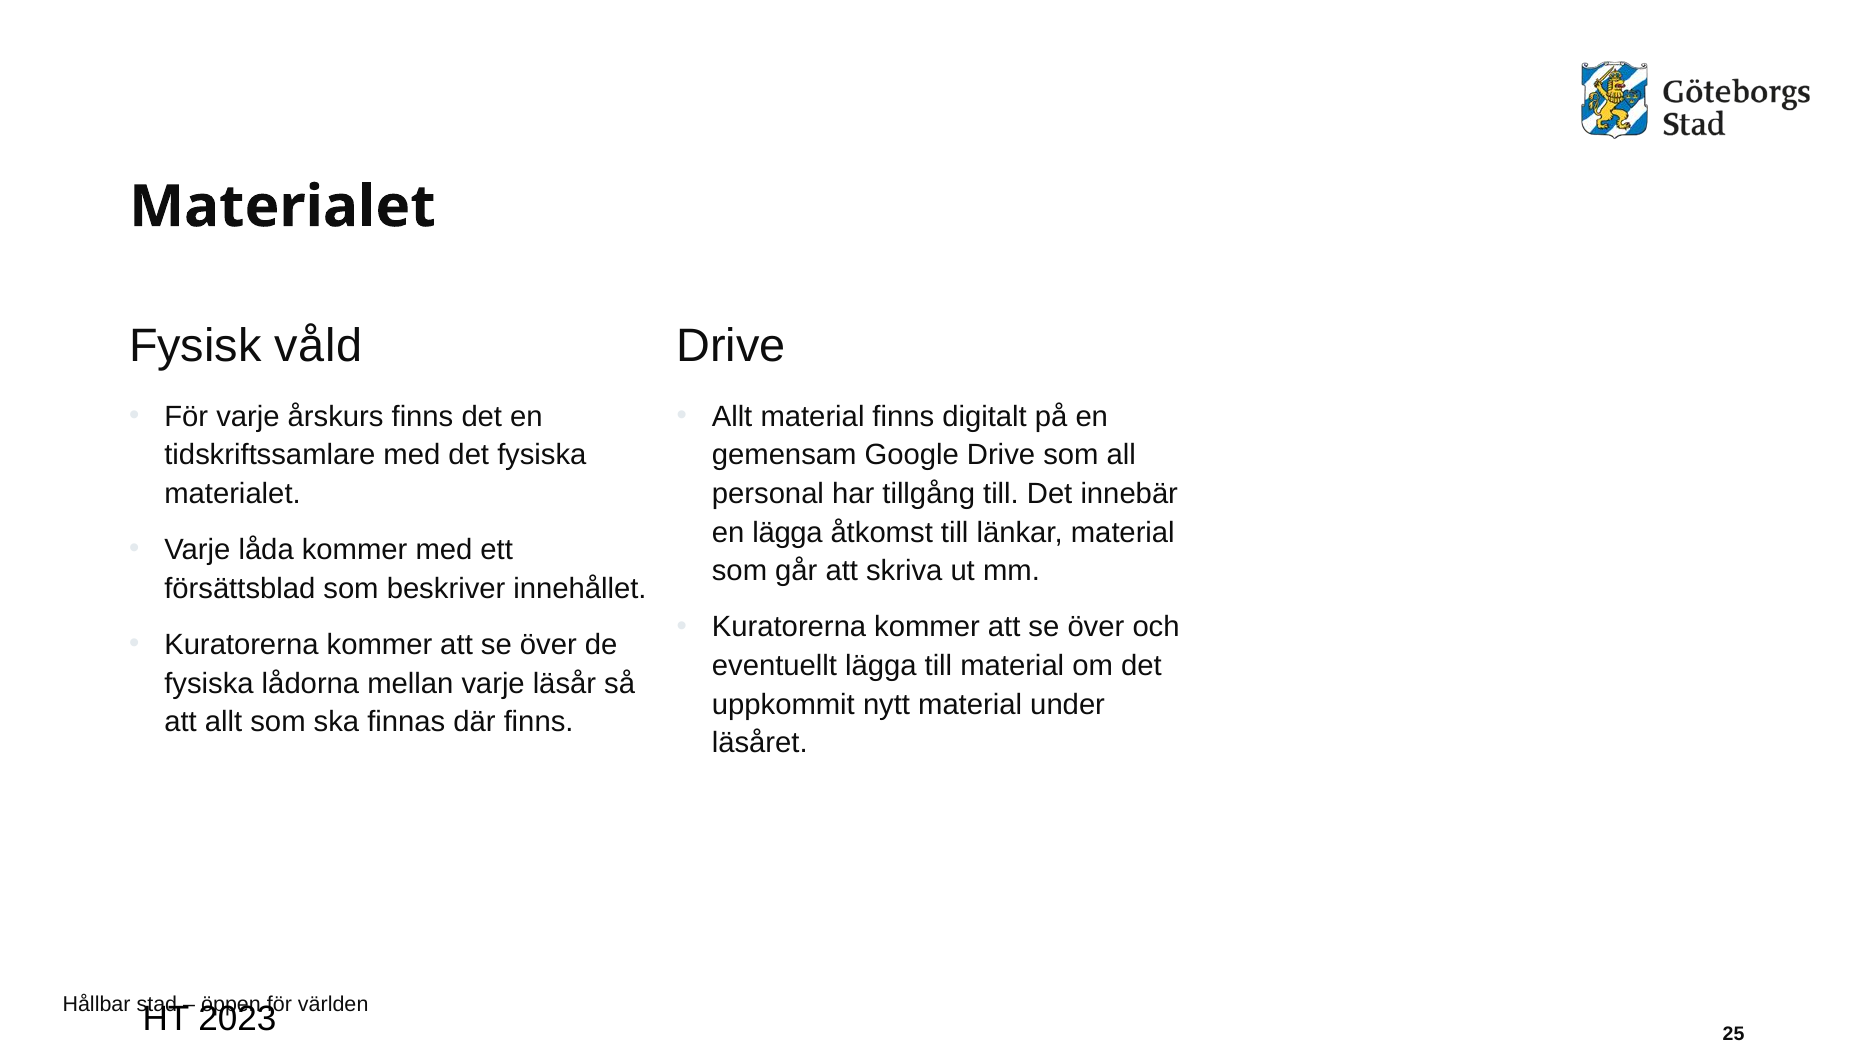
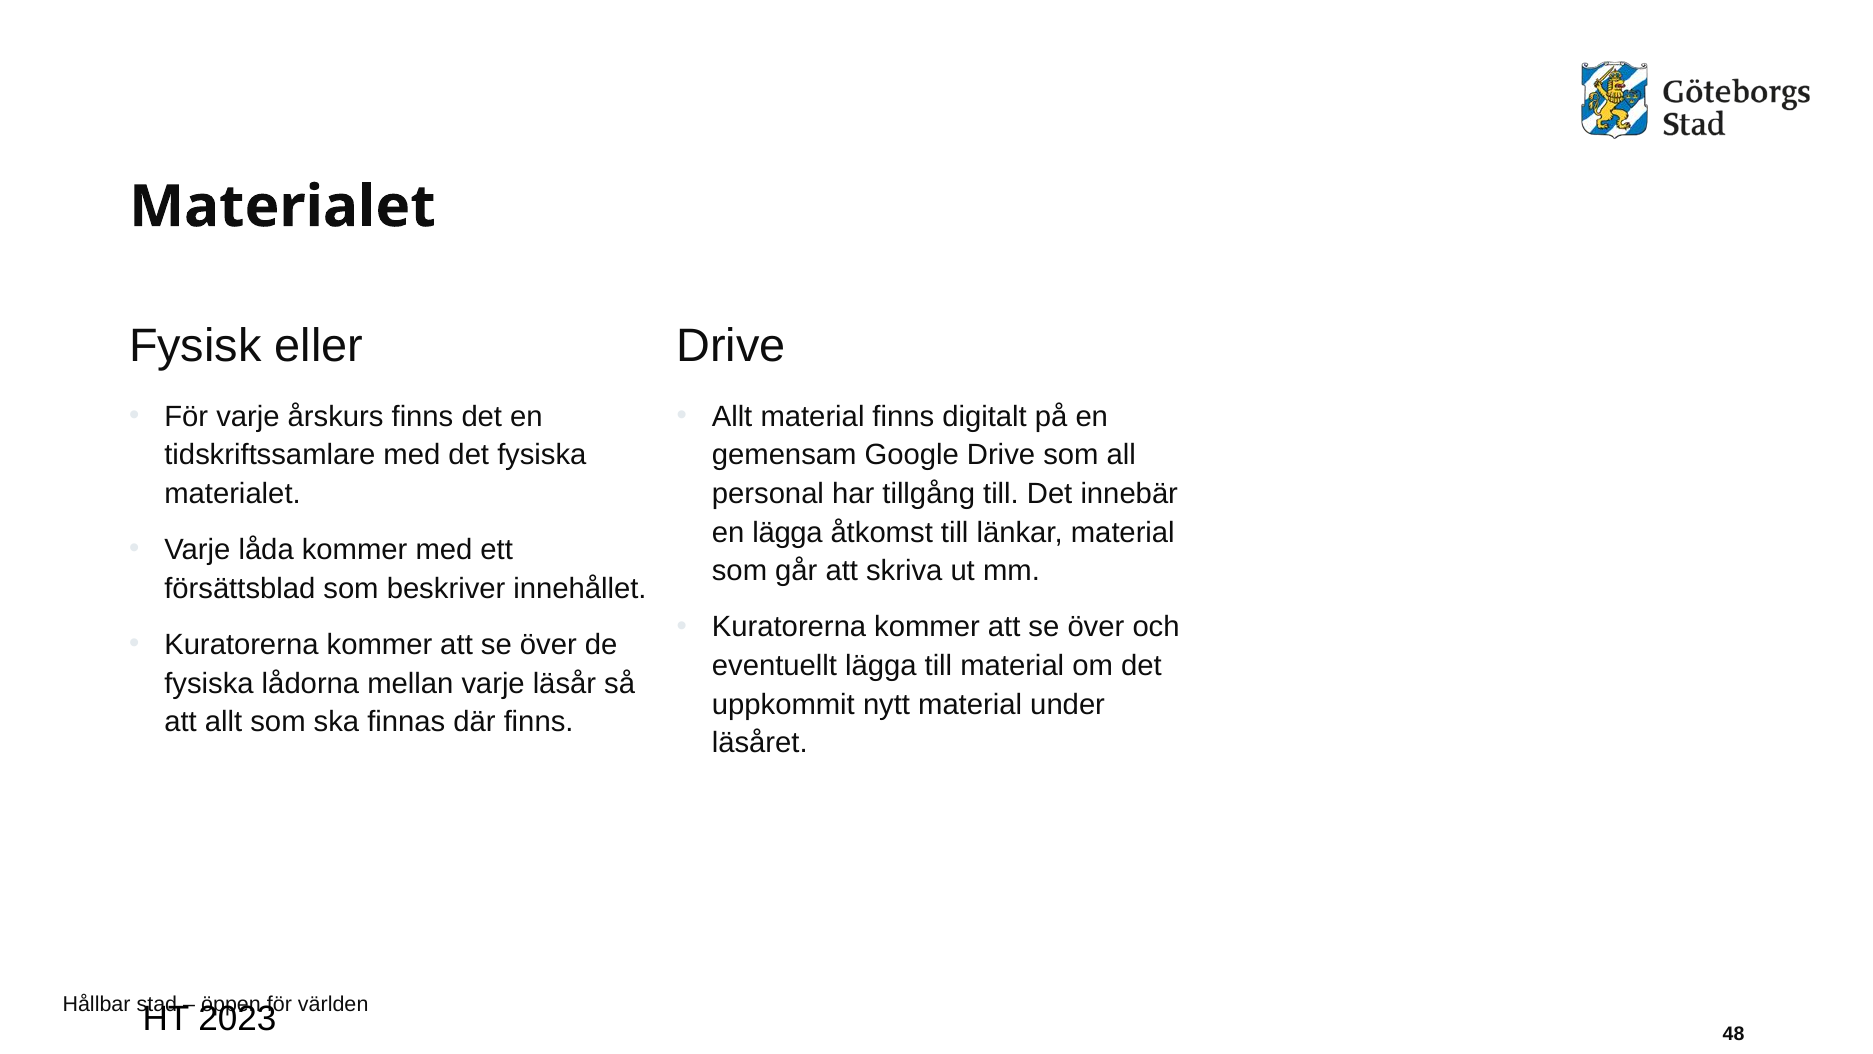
våld: våld -> eller (319, 346)
25: 25 -> 48 (1734, 1033)
